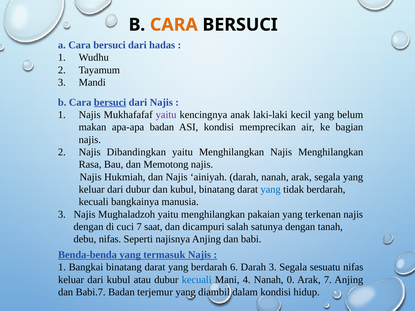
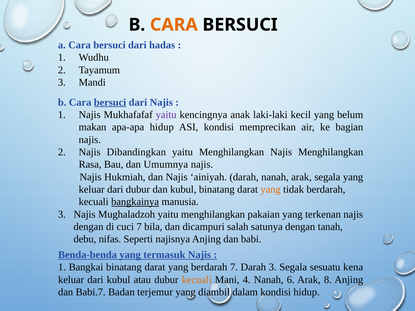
apa-apa badan: badan -> hidup (162, 127)
Memotong: Memotong -> Umumnya (166, 165)
yang colour: blue -> orange (271, 190)
bangkainya underline: none -> present (135, 202)
saat: saat -> bila (153, 227)
berdarah 6: 6 -> 7 (234, 267)
sesuatu nifas: nifas -> kena (353, 267)
kecuali colour: blue -> orange (197, 280)
0: 0 -> 6 (291, 280)
Arak 7: 7 -> 8 (328, 280)
